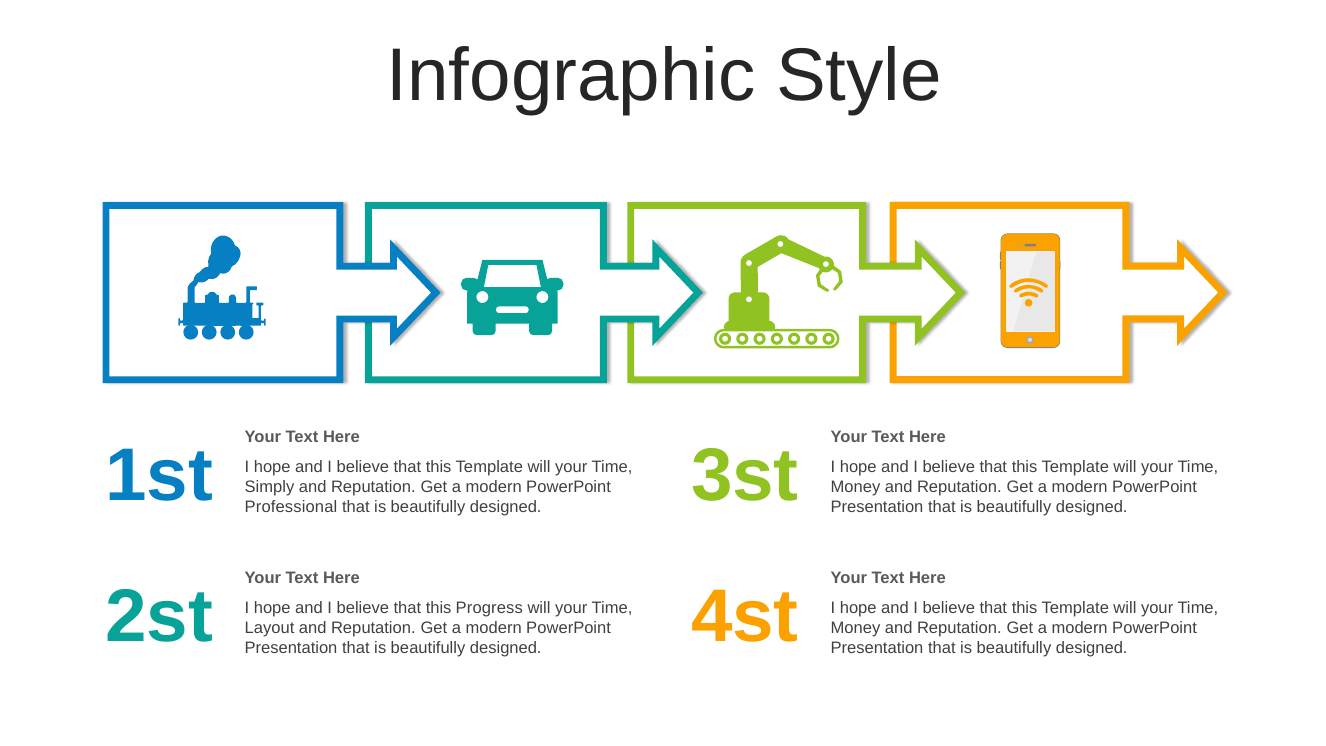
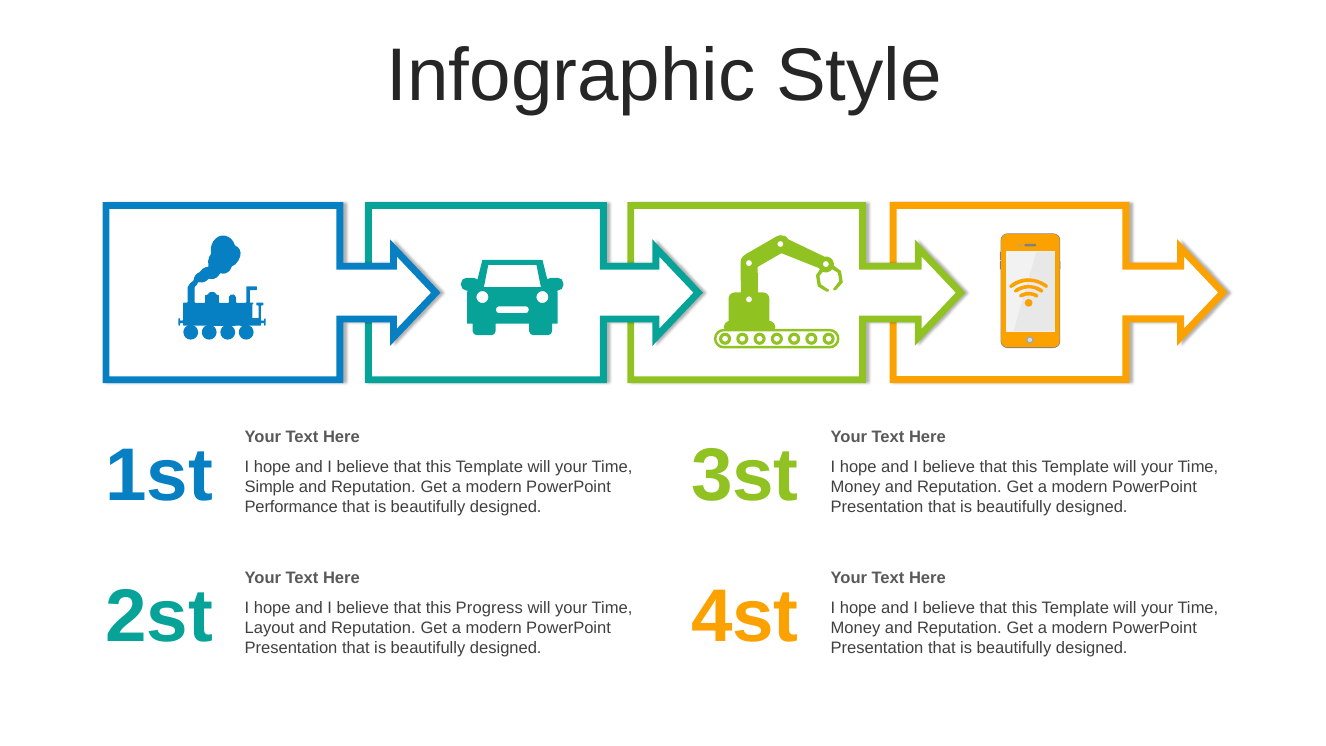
Simply: Simply -> Simple (270, 487)
Professional: Professional -> Performance (291, 507)
